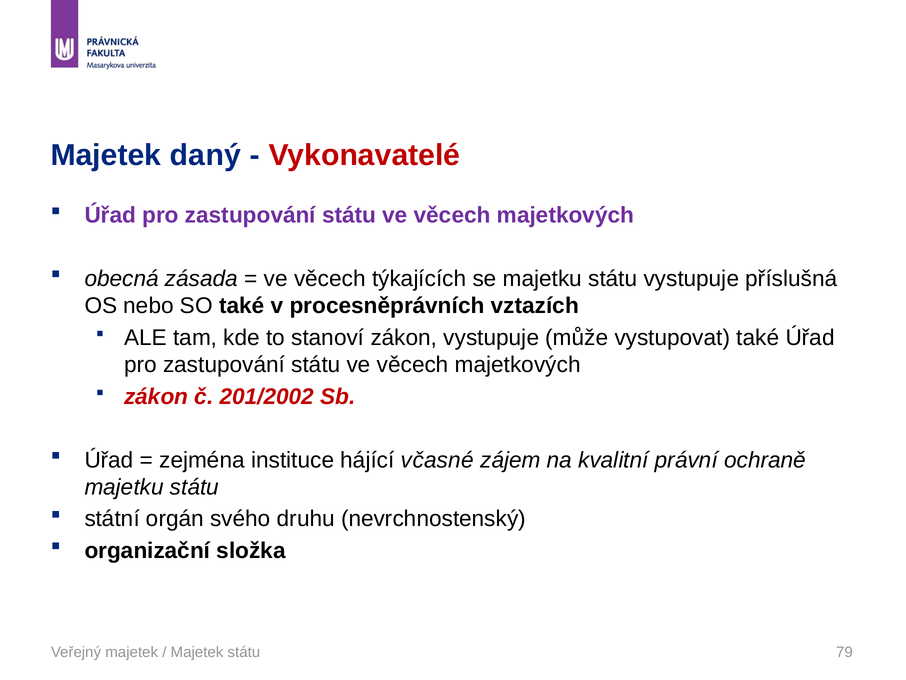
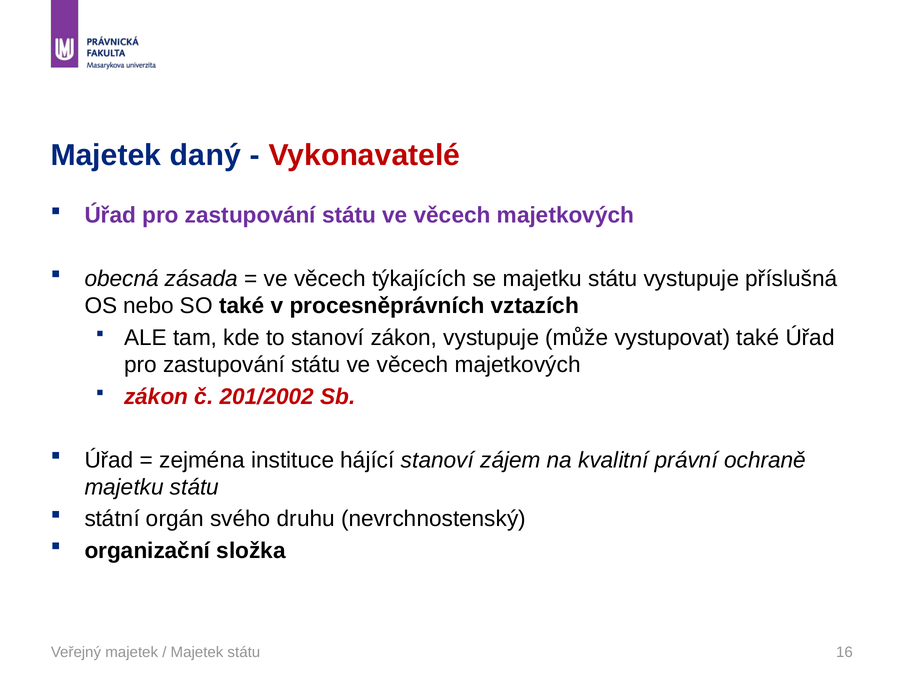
hájící včasné: včasné -> stanoví (437, 460)
79: 79 -> 16 (844, 652)
